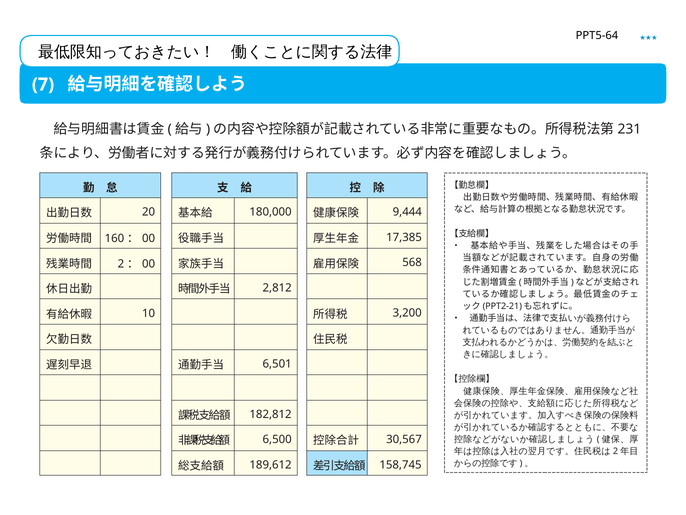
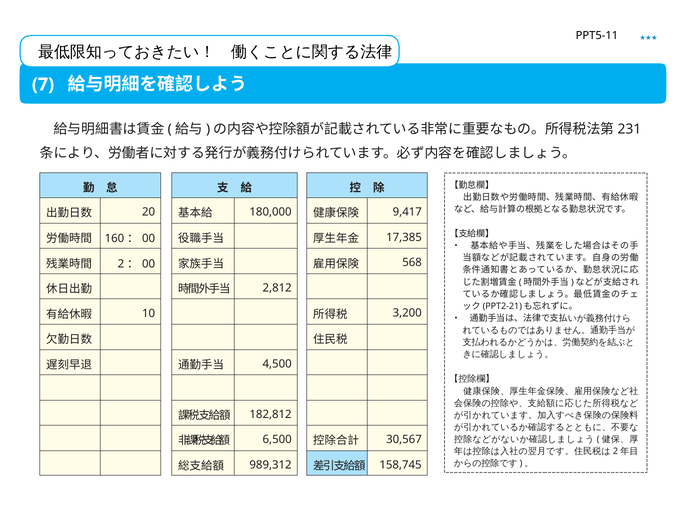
PPT5-64: PPT5-64 -> PPT5-11 (597, 36)
9,444: 9,444 -> 9,417 (407, 212)
6,501: 6,501 -> 4,500 (277, 363)
189,612: 189,612 -> 989,312 (271, 464)
